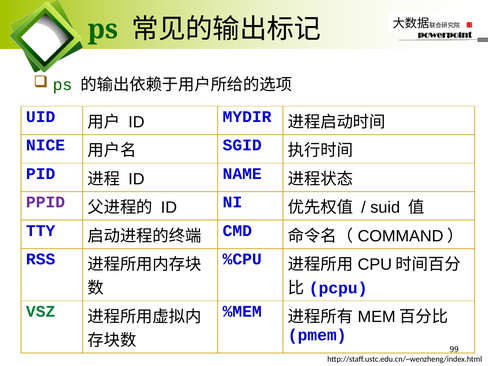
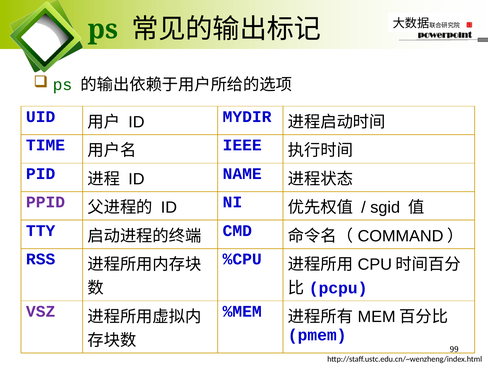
NICE: NICE -> TIME (46, 145)
SGID: SGID -> IEEE (242, 145)
suid: suid -> sgid (385, 208)
VSZ colour: green -> purple (41, 312)
